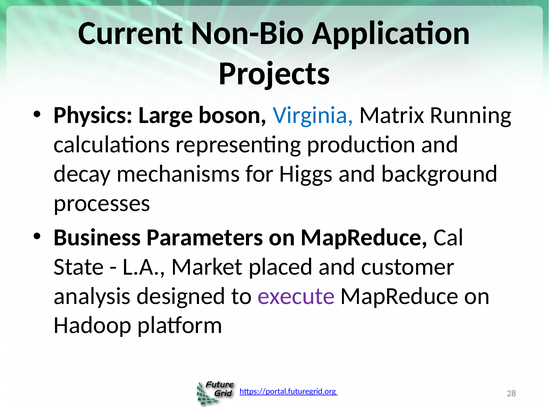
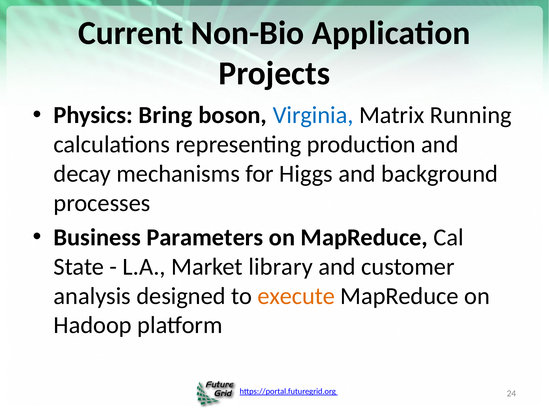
Large: Large -> Bring (166, 115)
placed: placed -> library (281, 266)
execute colour: purple -> orange (296, 296)
28: 28 -> 24 (511, 393)
